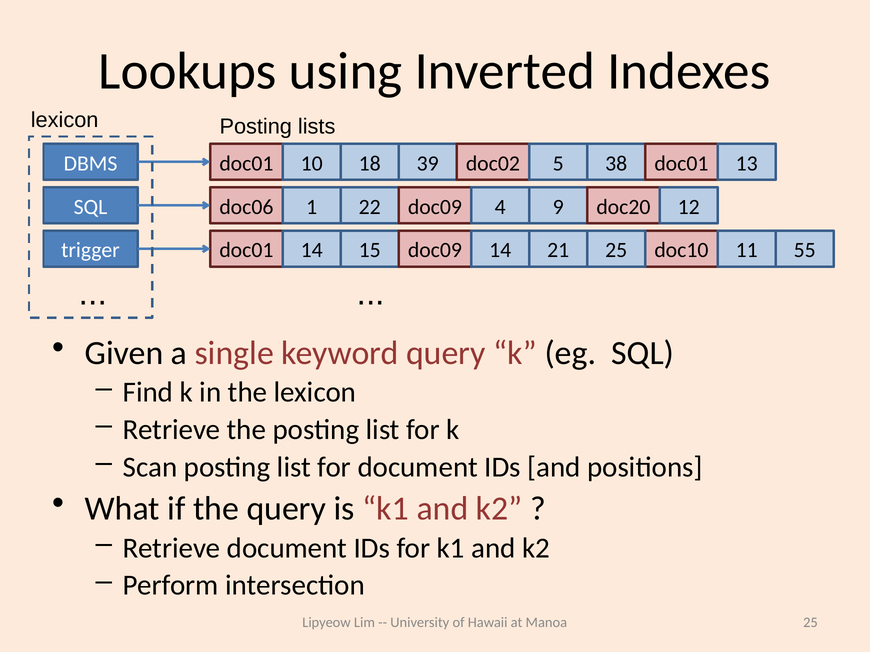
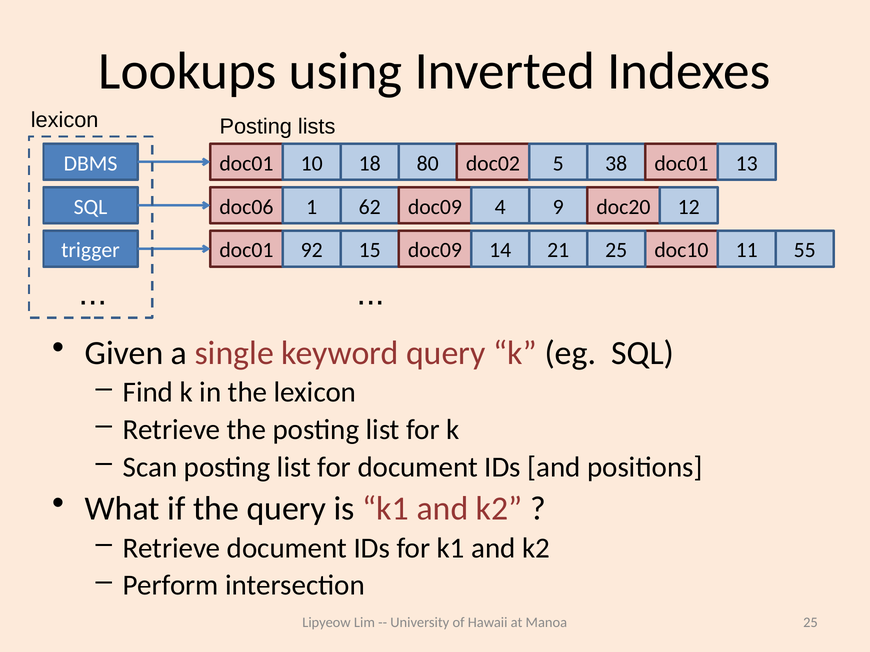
39: 39 -> 80 (428, 163)
22: 22 -> 62 (370, 207)
doc01 14: 14 -> 92 (312, 250)
